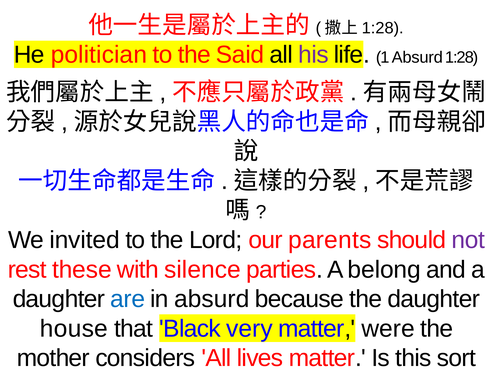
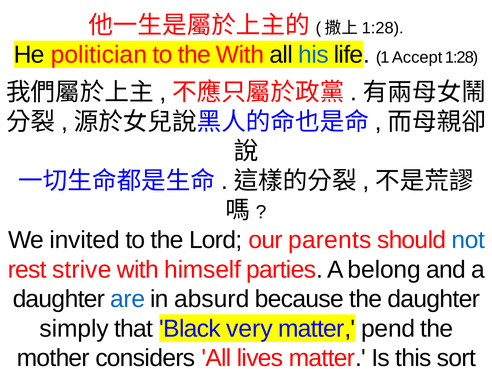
the Said: Said -> With (240, 55)
his colour: purple -> blue (313, 55)
1 Absurd: Absurd -> Accept (417, 57)
not colour: purple -> blue (468, 240)
these: these -> strive (82, 270)
silence: silence -> himself (203, 270)
house: house -> simply (74, 329)
were: were -> pend (388, 329)
